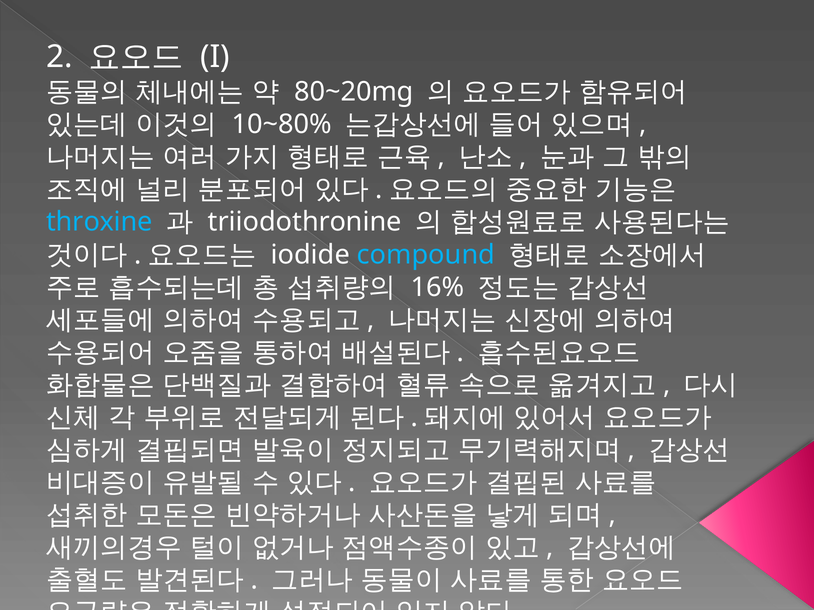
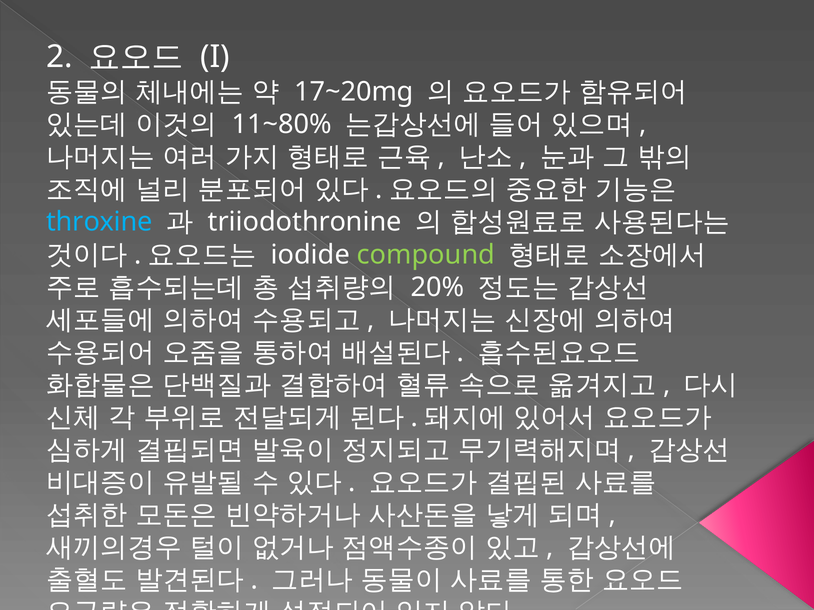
80~20mg: 80~20mg -> 17~20mg (354, 92)
10~80%: 10~80% -> 11~80% (282, 125)
compound colour: light blue -> light green (426, 255)
16%: 16% -> 20% (437, 287)
